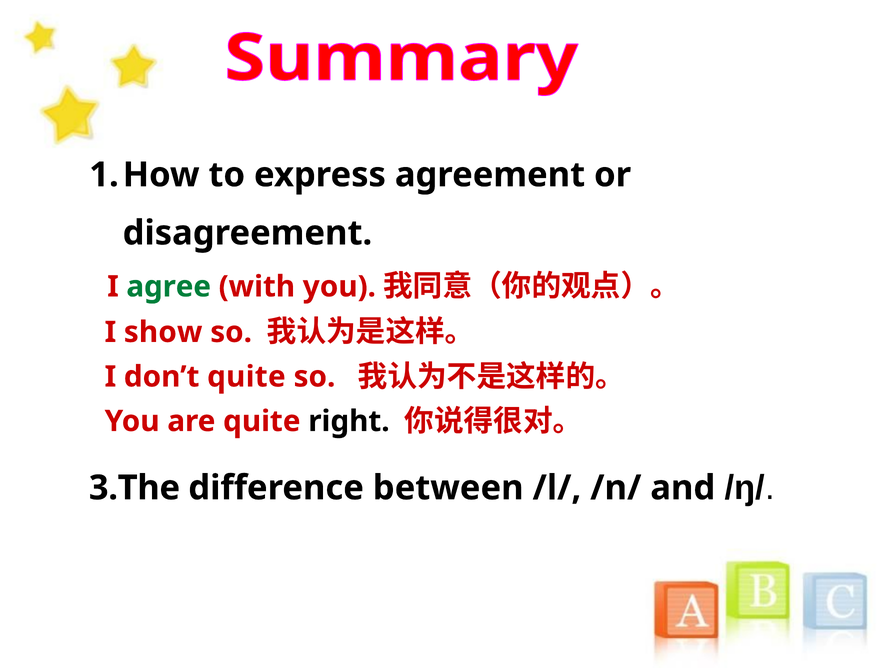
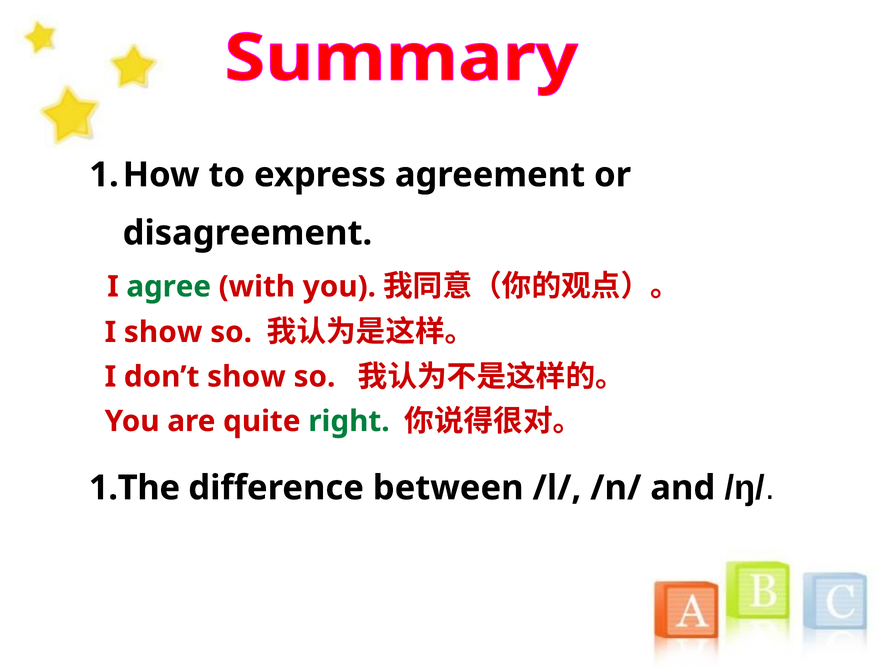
don’t quite: quite -> show (246, 376)
right colour: black -> green (349, 421)
3.The: 3.The -> 1.The (134, 488)
